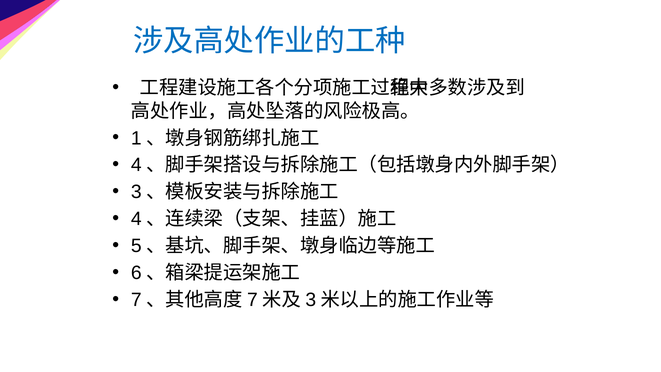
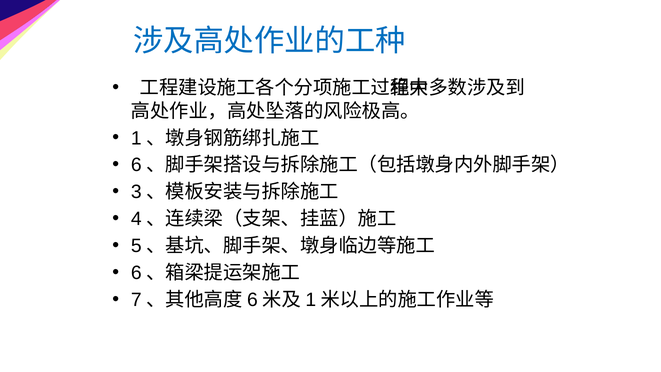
4: 4 -> 6 (136, 165)
7: 7 -> 6 (252, 300)
3: 3 -> 1 (311, 300)
